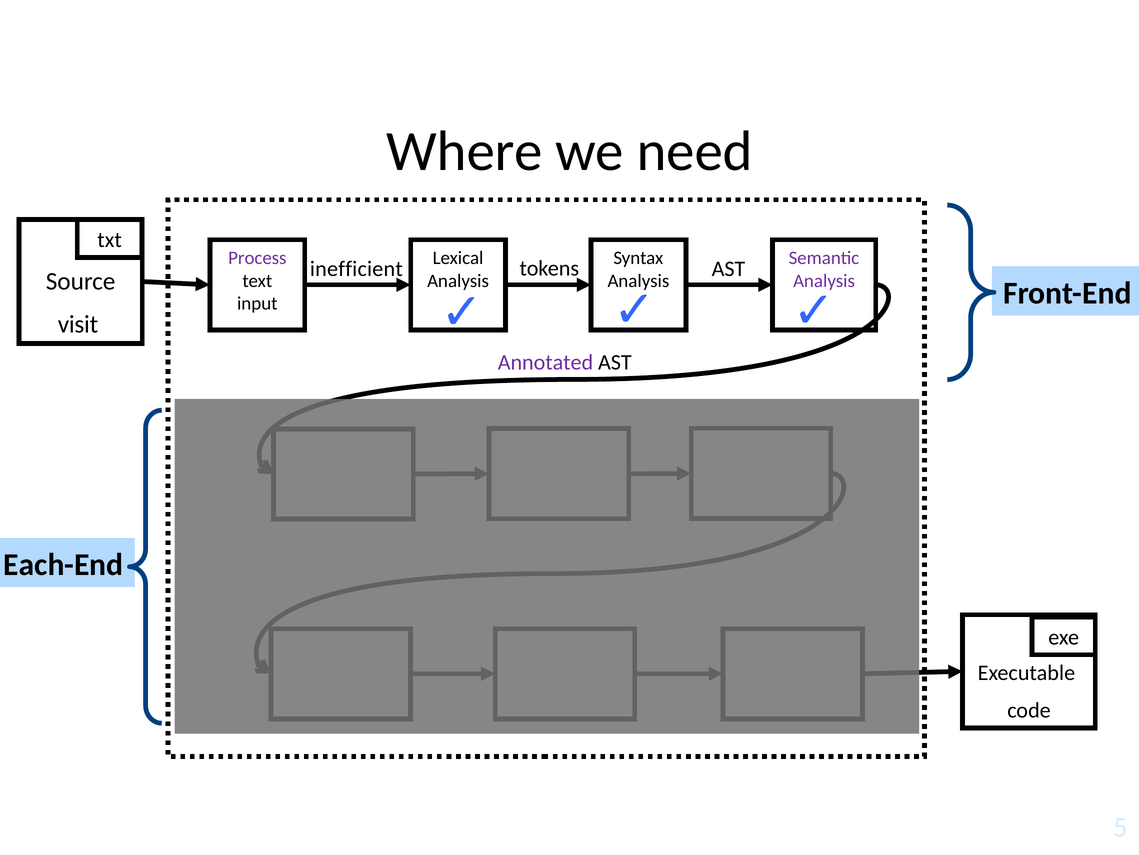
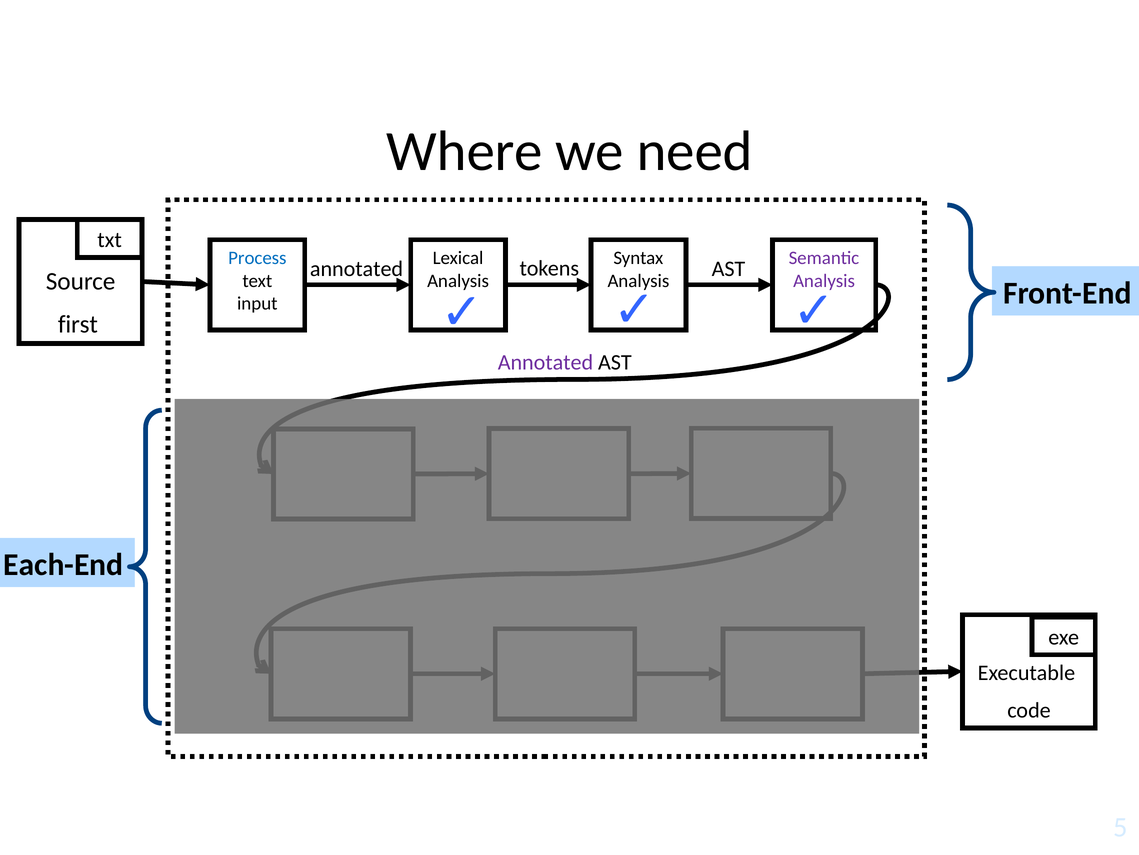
Process colour: purple -> blue (257, 258)
inefficient: inefficient -> annotated (357, 269)
visit: visit -> first (78, 324)
